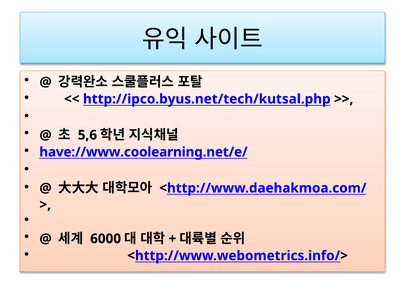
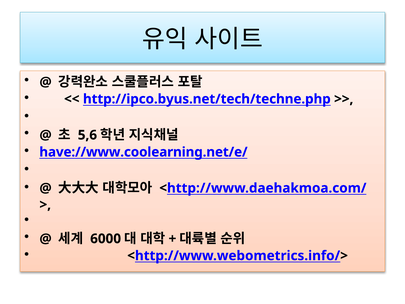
http://ipco.byus.net/tech/kutsal.php: http://ipco.byus.net/tech/kutsal.php -> http://ipco.byus.net/tech/techne.php (207, 99)
